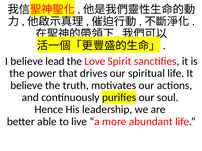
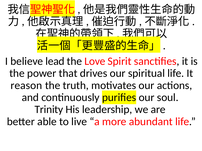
believe: believe -> reason (26, 86)
Hence: Hence -> Trinity (49, 110)
